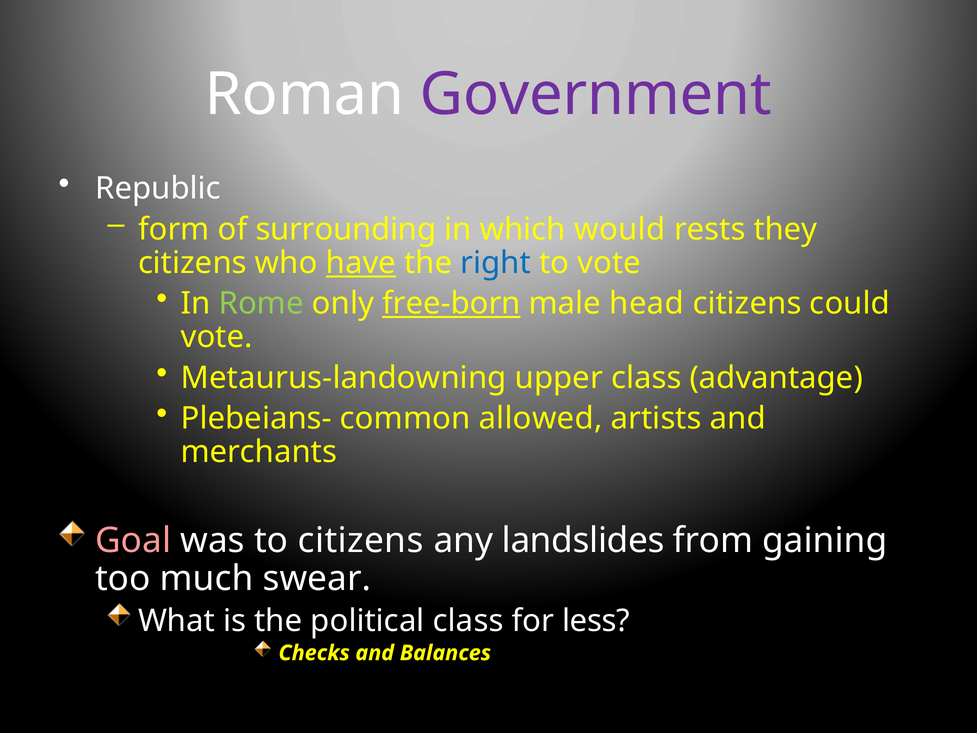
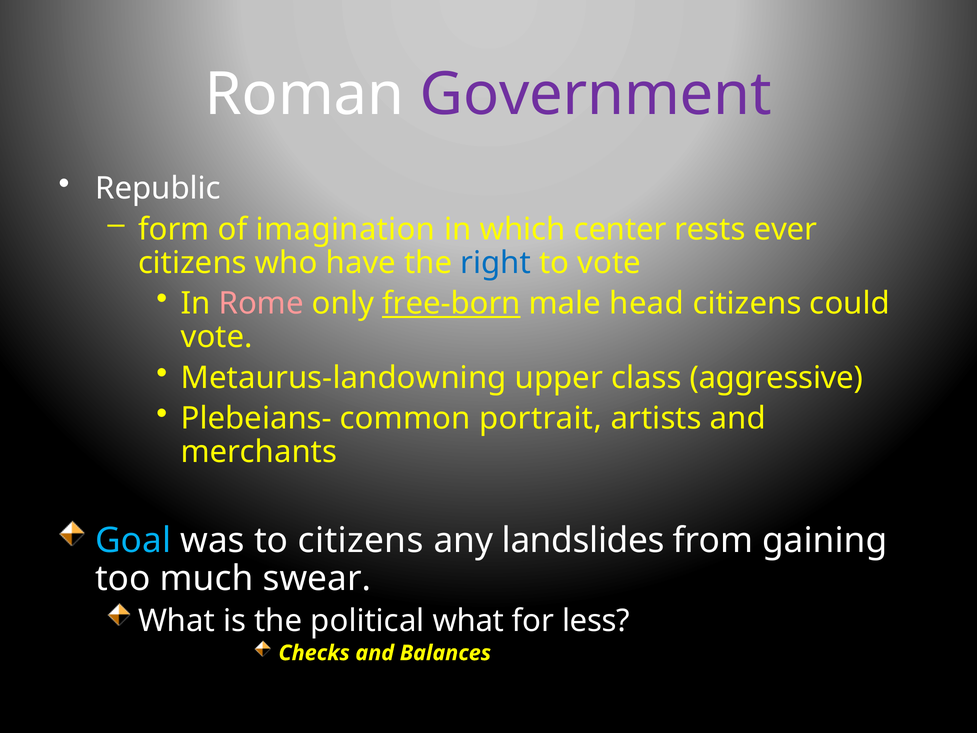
surrounding: surrounding -> imagination (346, 229)
would: would -> center (620, 229)
they: they -> ever (785, 229)
have underline: present -> none (361, 263)
Rome colour: light green -> pink (261, 303)
advantage: advantage -> aggressive (776, 378)
allowed: allowed -> portrait (541, 418)
Goal colour: pink -> light blue (133, 540)
political class: class -> what (468, 621)
